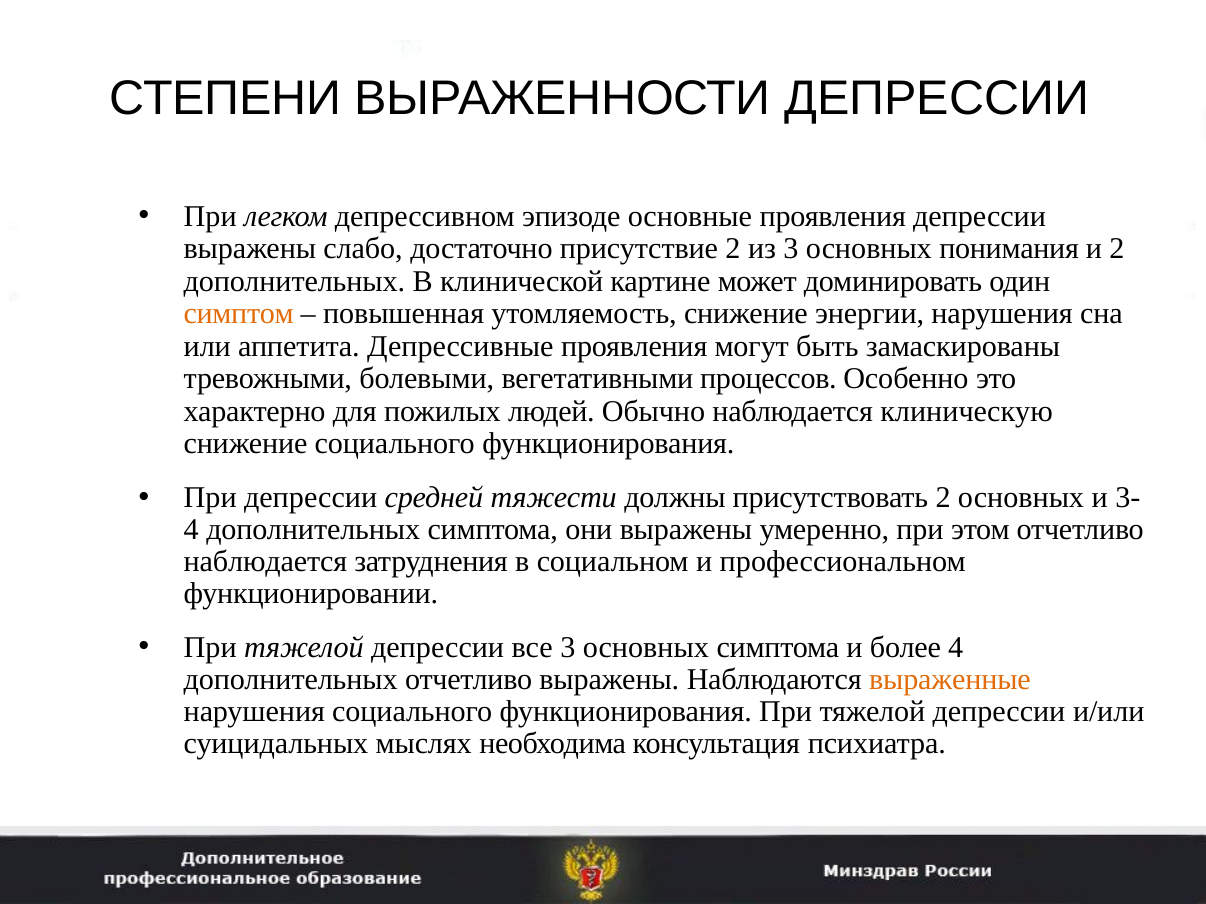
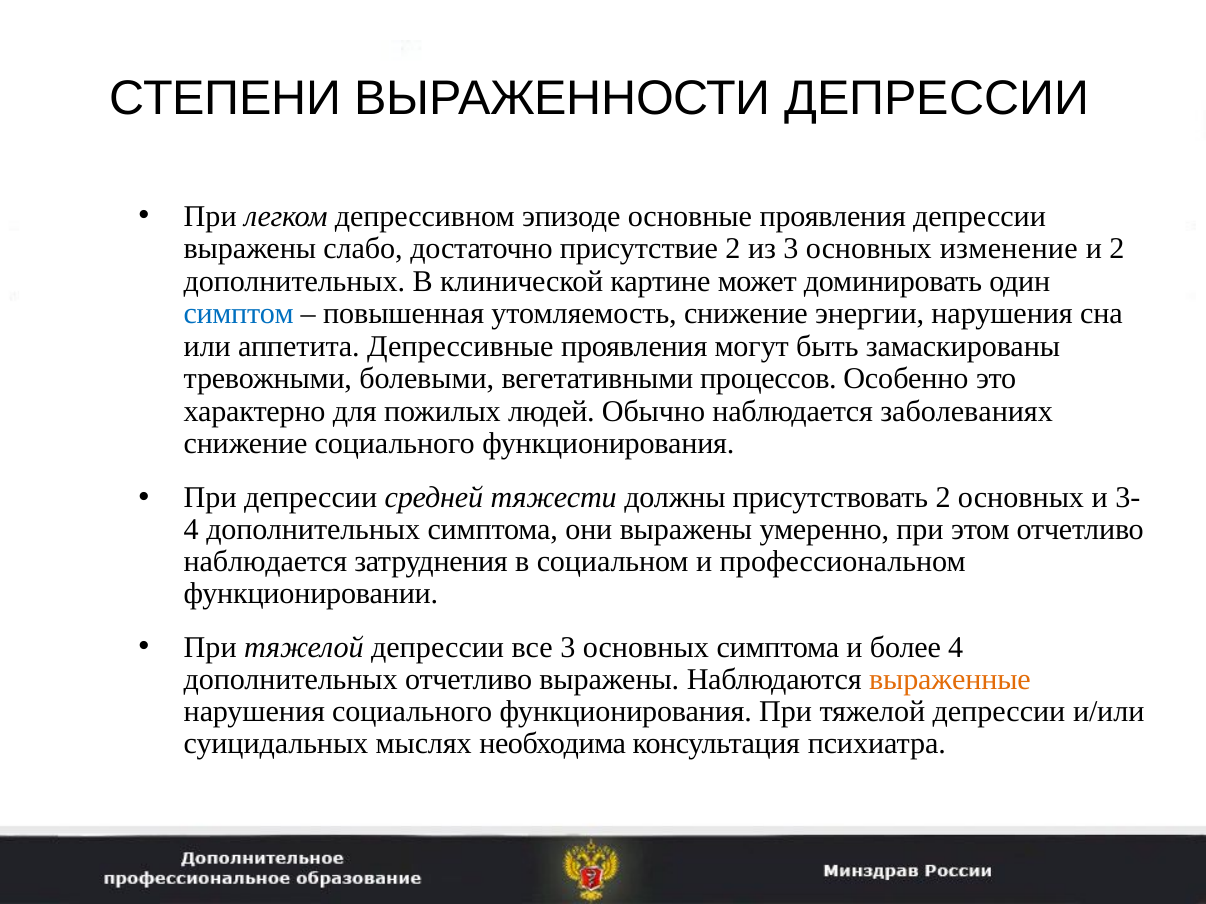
понимания: понимания -> изменение (1009, 249)
симптом colour: orange -> blue (239, 314)
клиническую: клиническую -> заболеваниях (967, 412)
